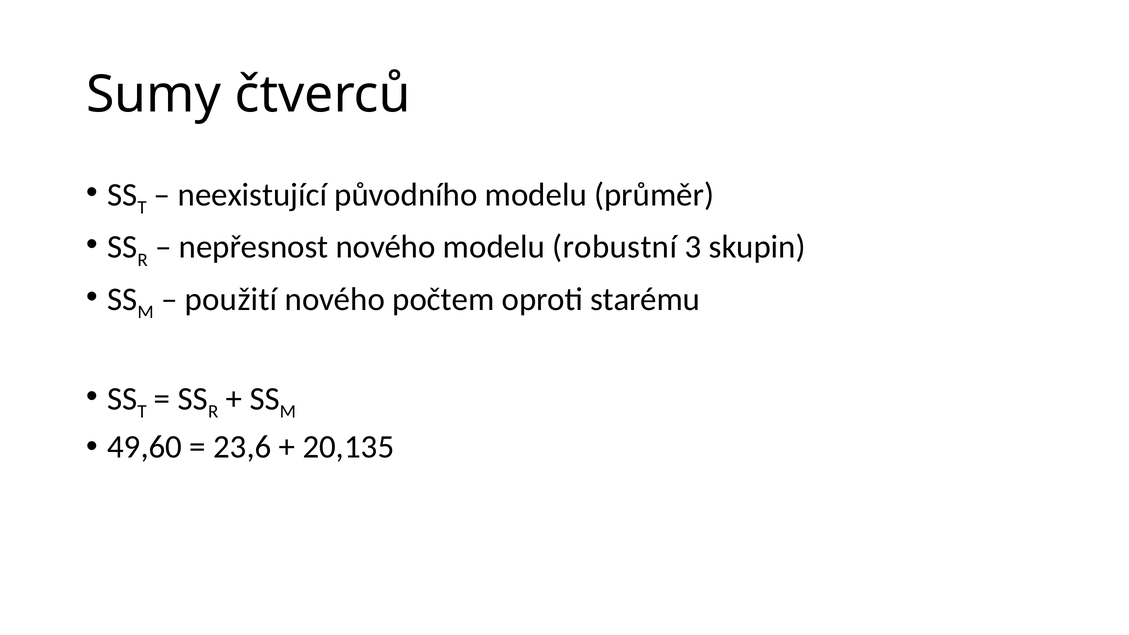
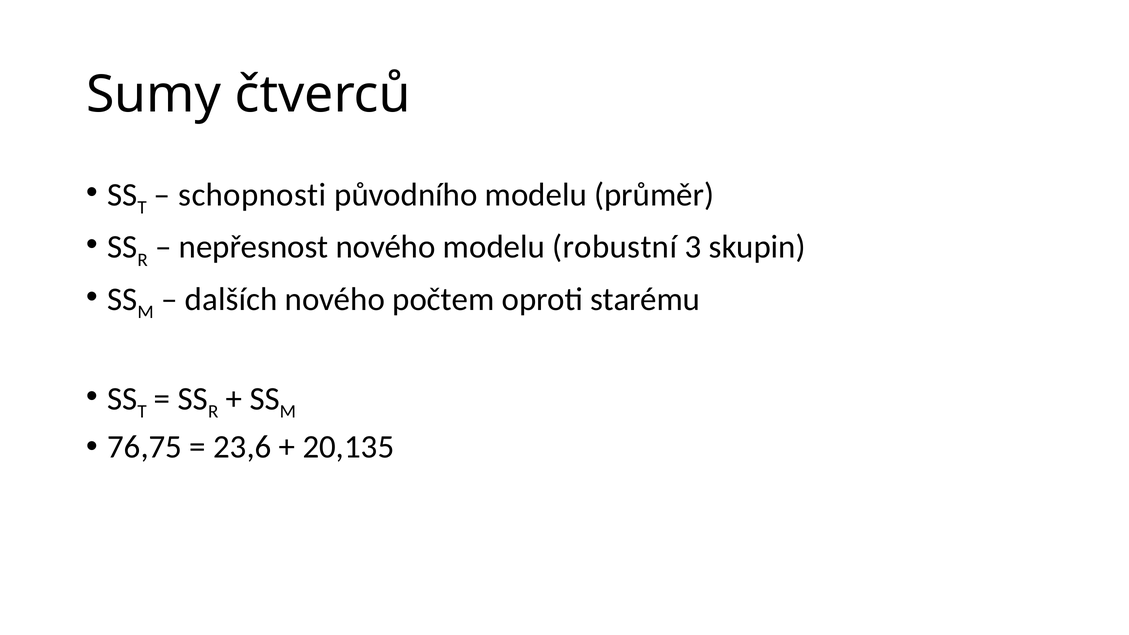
neexistující: neexistující -> schopnosti (252, 195)
použití: použití -> dalších (231, 299)
49,60: 49,60 -> 76,75 (145, 447)
